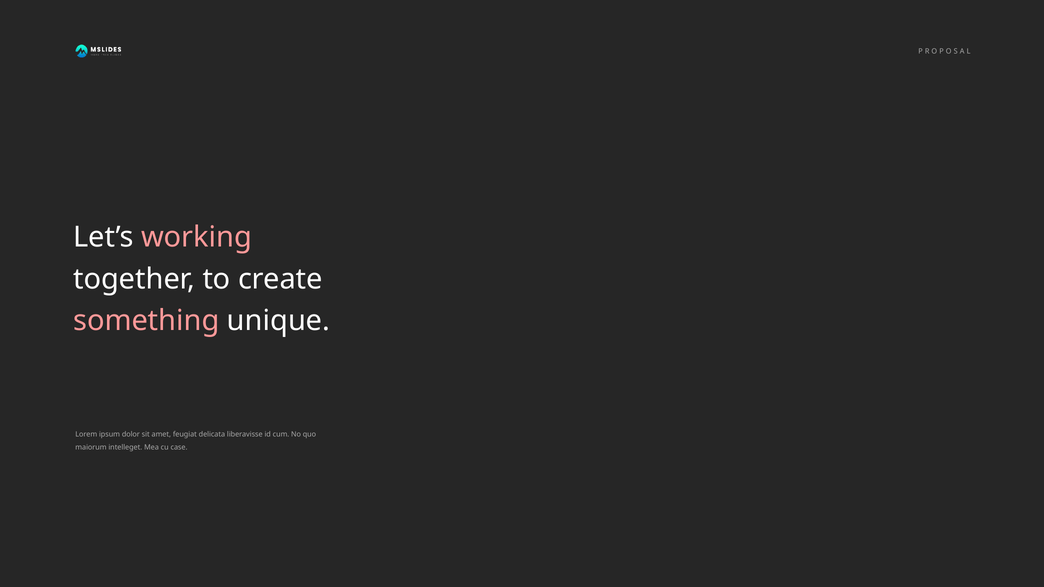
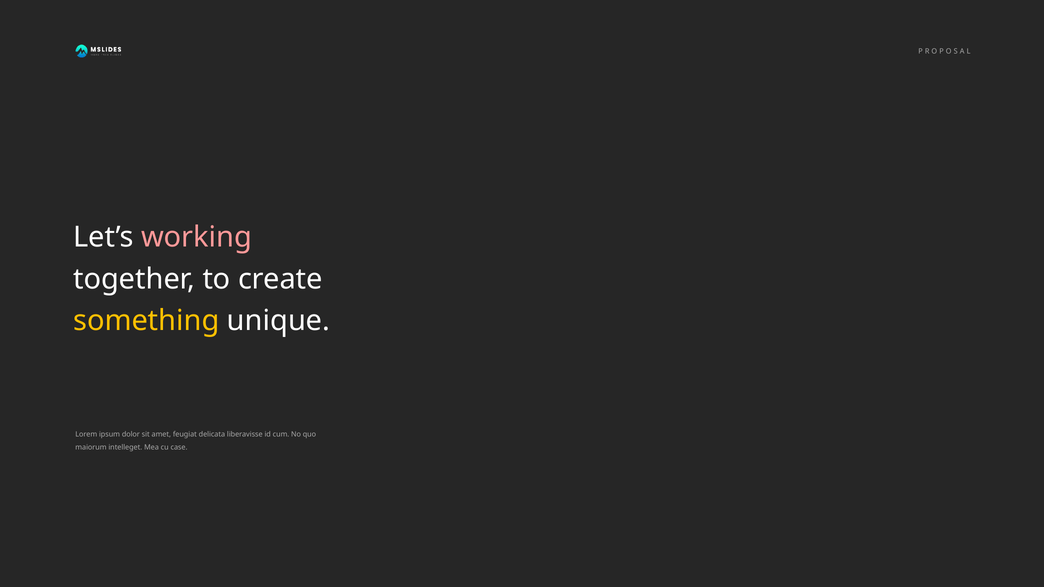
something colour: pink -> yellow (146, 321)
